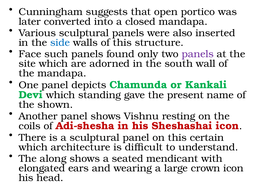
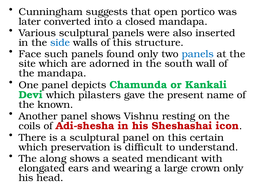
panels colour: purple -> blue (198, 54)
standing: standing -> pilasters (100, 95)
shown: shown -> known (55, 104)
architecture: architecture -> preservation (81, 147)
crown icon: icon -> only (233, 168)
